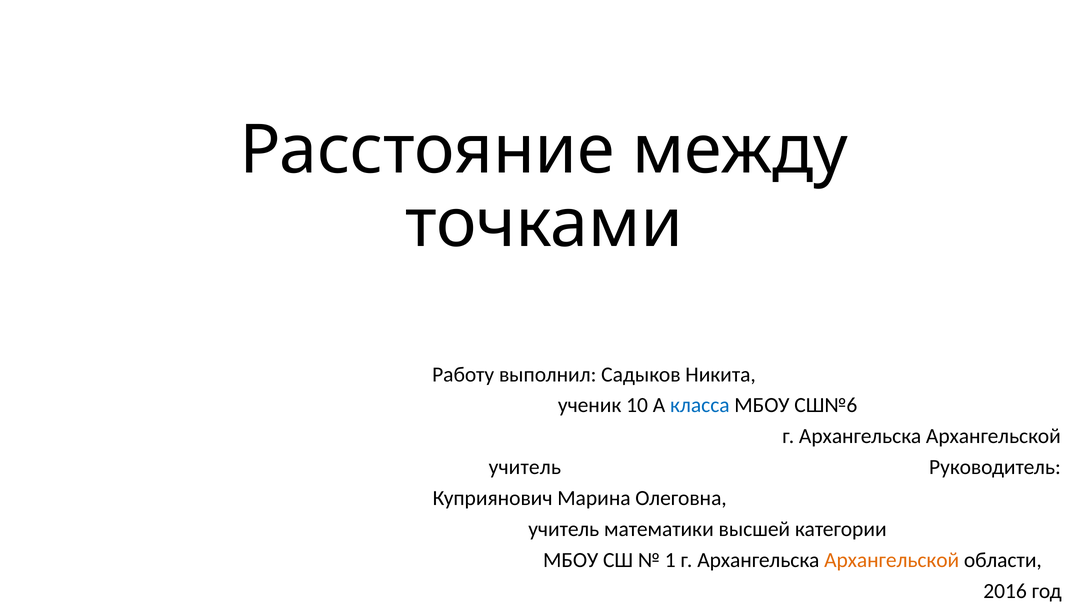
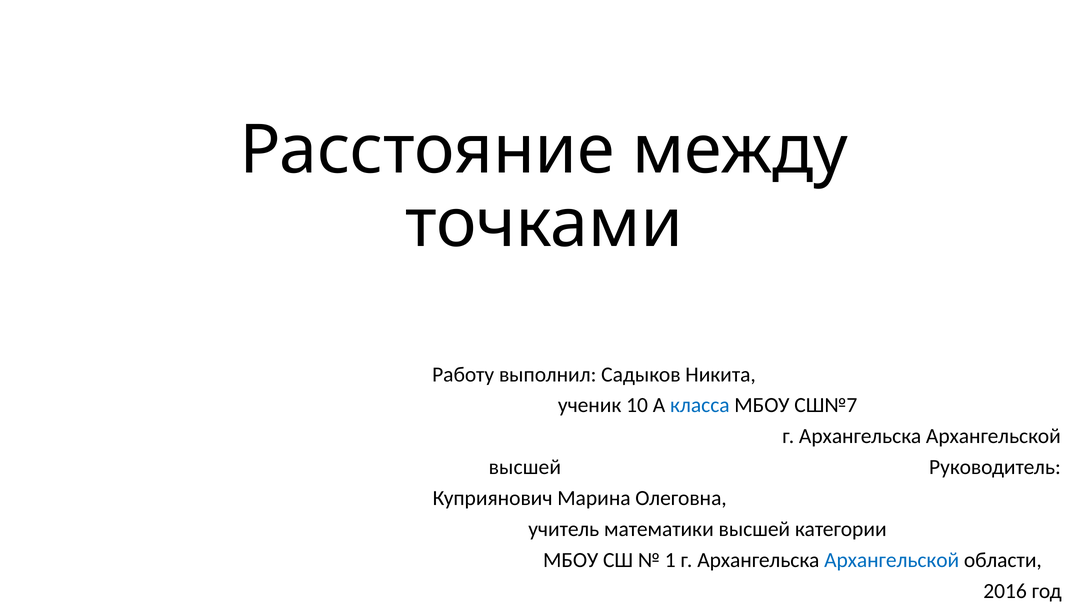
СШ№6: СШ№6 -> СШ№7 (826, 405)
учитель: учитель -> высшей (525, 467)
Архангельской colour: orange -> blue (892, 560)
